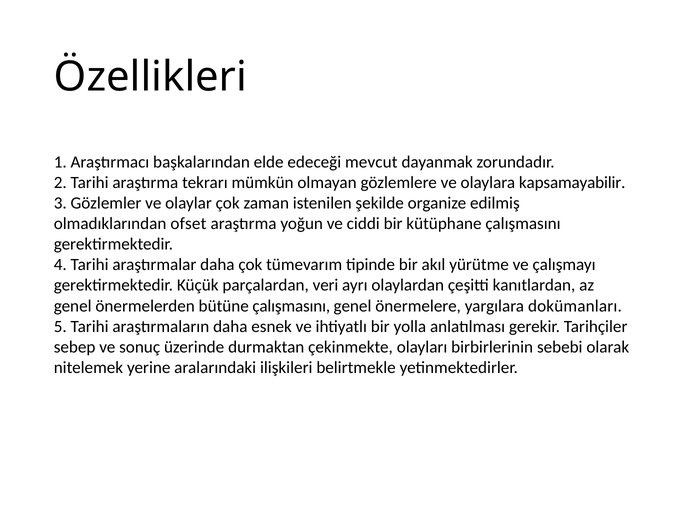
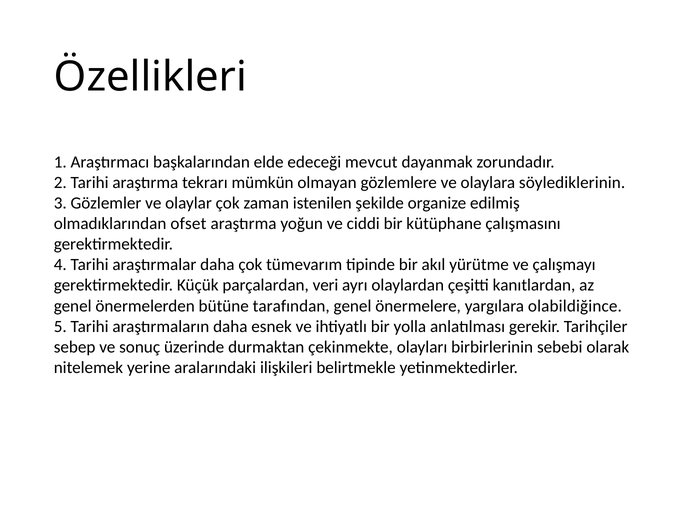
kapsamayabilir: kapsamayabilir -> söylediklerinin (572, 182)
bütüne çalışmasını: çalışmasını -> tarafından (291, 306)
dokümanları: dokümanları -> olabildiğince (575, 306)
